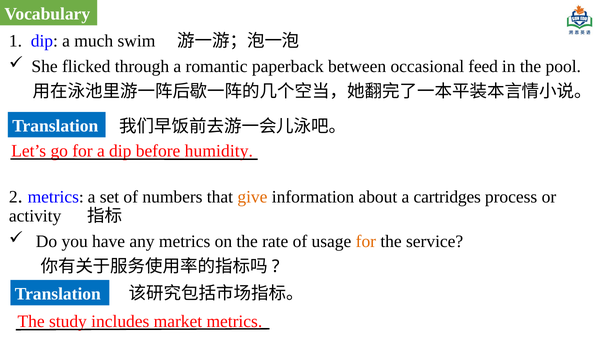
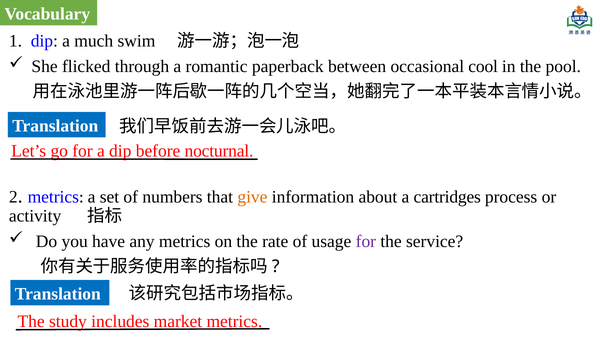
feed: feed -> cool (483, 66)
humidity: humidity -> nocturnal (219, 151)
for colour: orange -> purple (366, 242)
